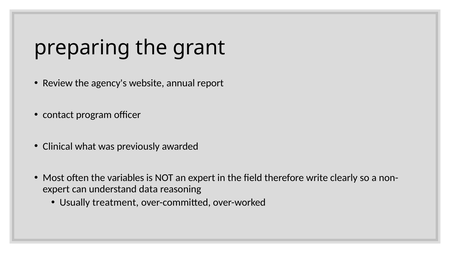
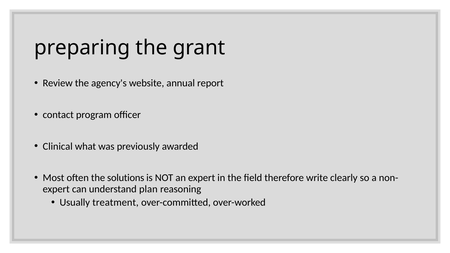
variables: variables -> solutions (126, 178)
data: data -> plan (148, 189)
